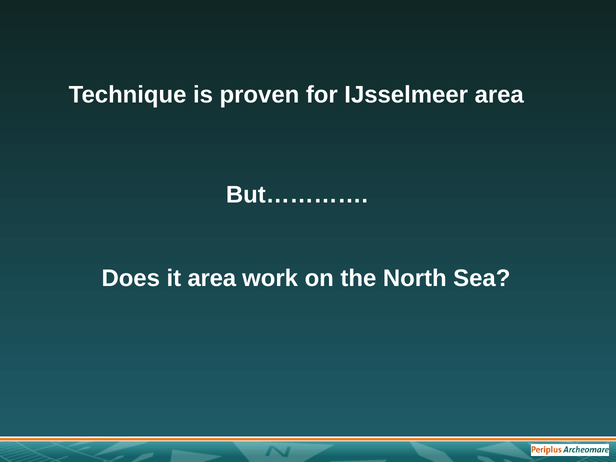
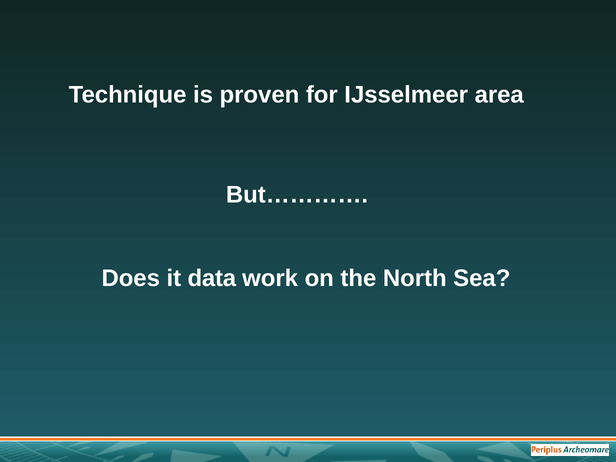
it area: area -> data (212, 278)
